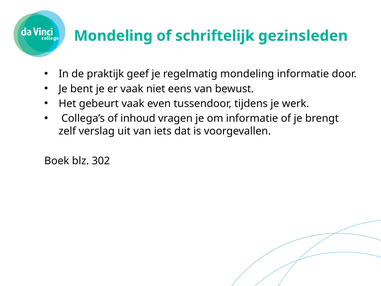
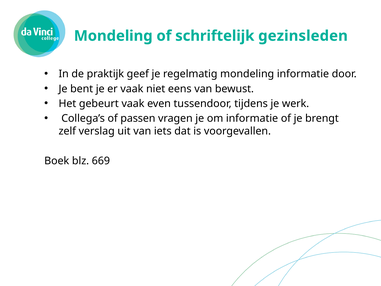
inhoud: inhoud -> passen (138, 118)
302: 302 -> 669 (101, 161)
